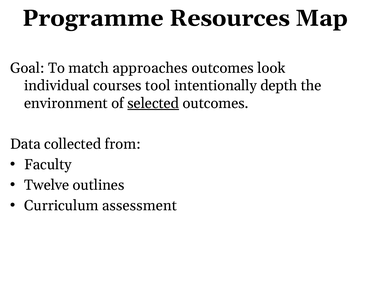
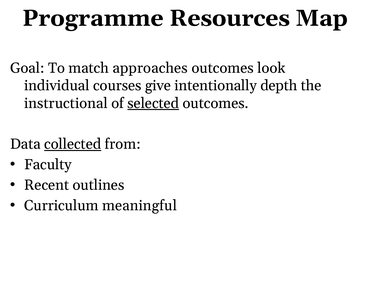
tool: tool -> give (158, 86)
environment: environment -> instructional (66, 103)
collected underline: none -> present (73, 144)
Twelve: Twelve -> Recent (47, 185)
assessment: assessment -> meaningful (140, 206)
